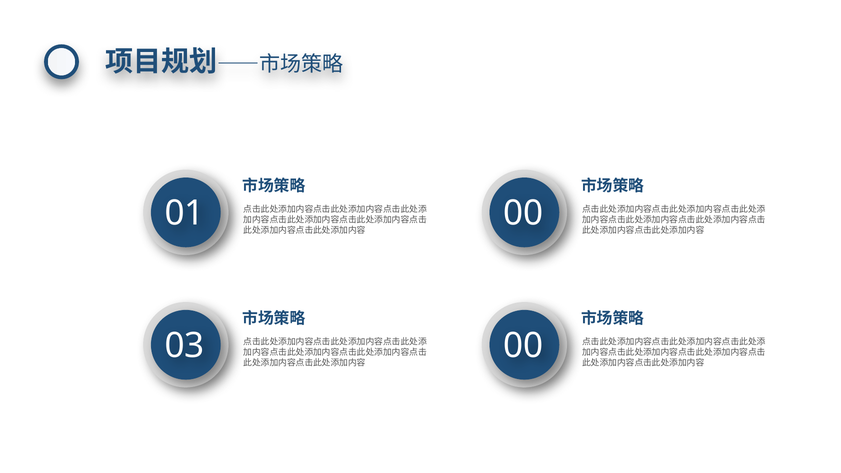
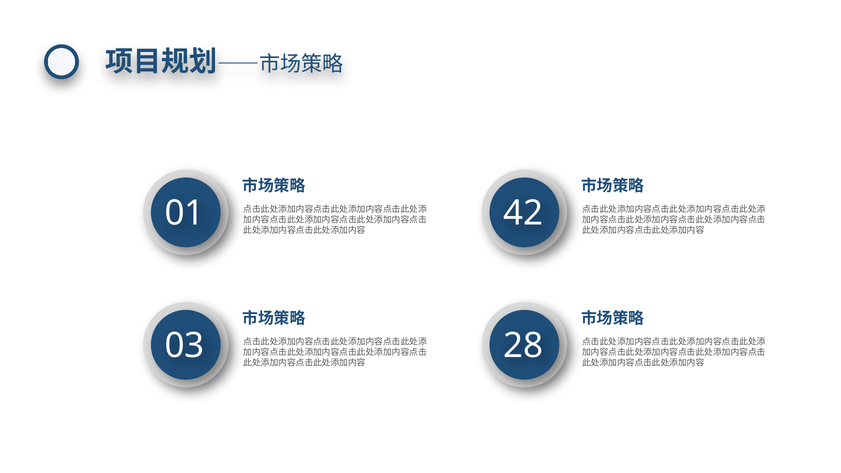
00: 00 -> 42 (523, 213)
00: 00 -> 28 (523, 346)
